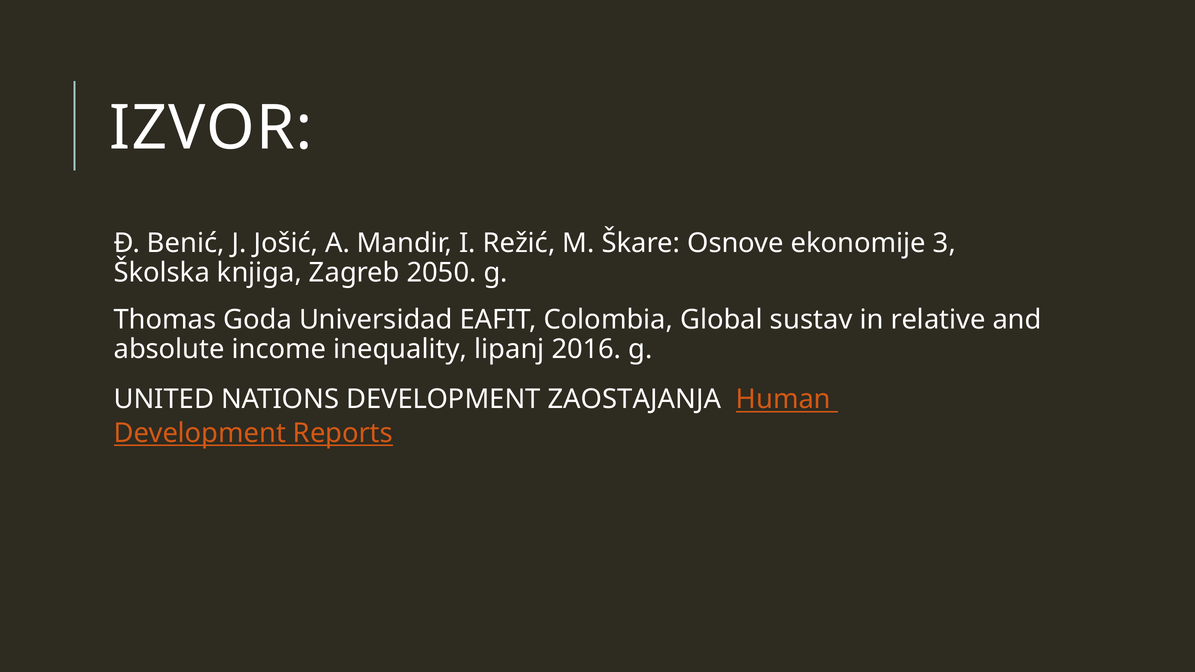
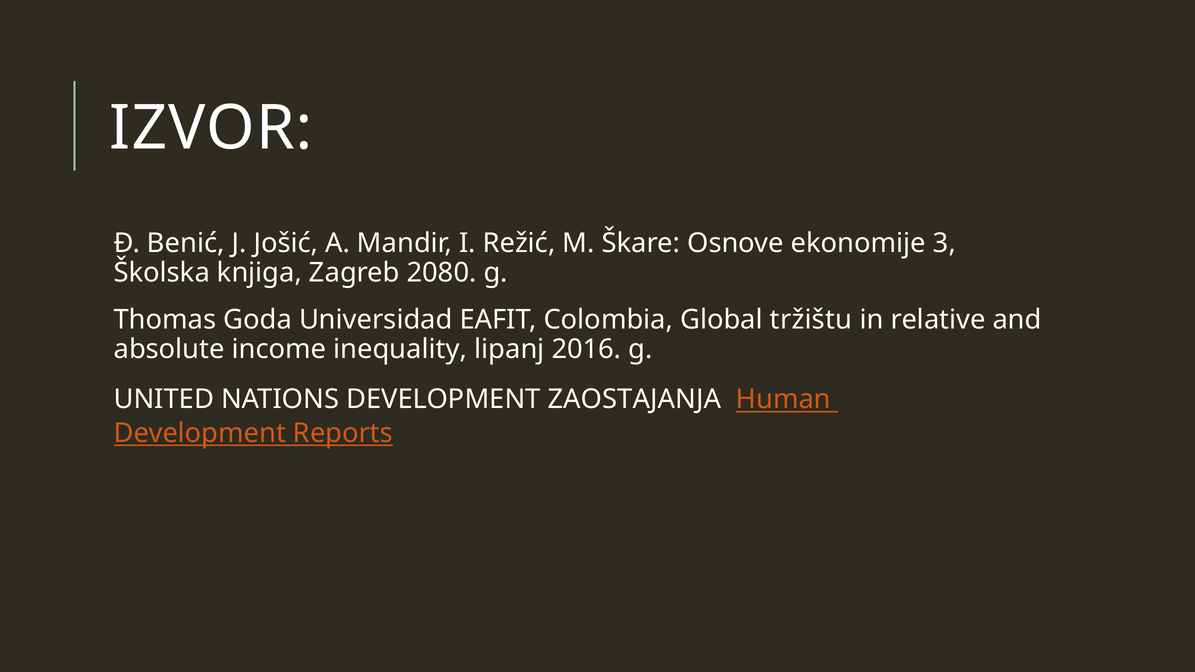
2050: 2050 -> 2080 (442, 273)
sustav: sustav -> tržištu (811, 320)
